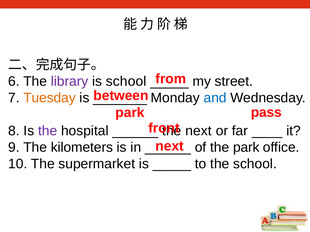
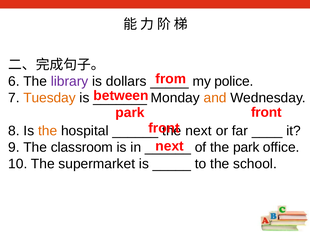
is school: school -> dollars (126, 82)
street: street -> police (234, 82)
and colour: blue -> orange (215, 98)
pass: pass -> front (266, 113)
the colour: purple -> orange (48, 131)
kilometers: kilometers -> classroom (82, 148)
